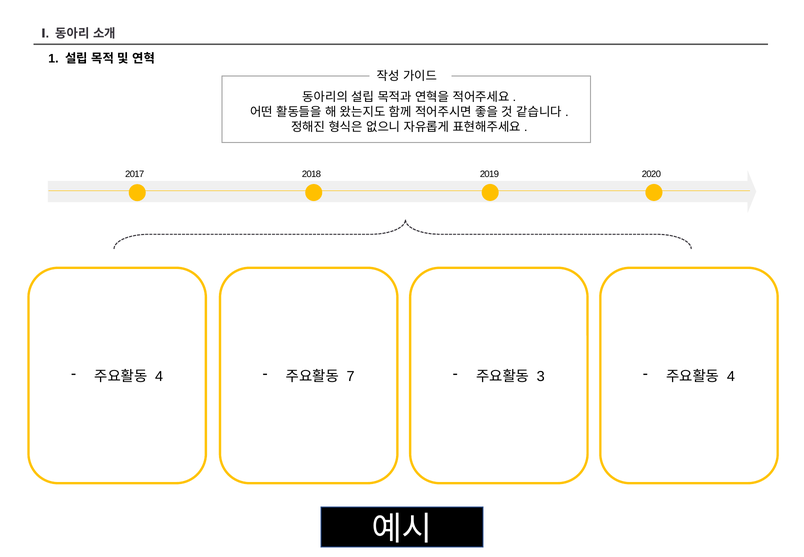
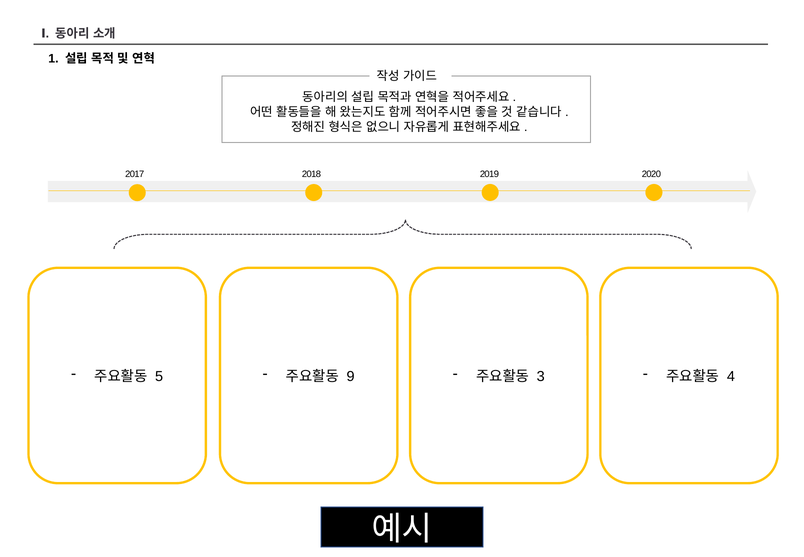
4: 4 -> 5 (159, 376)
7: 7 -> 9 (351, 376)
